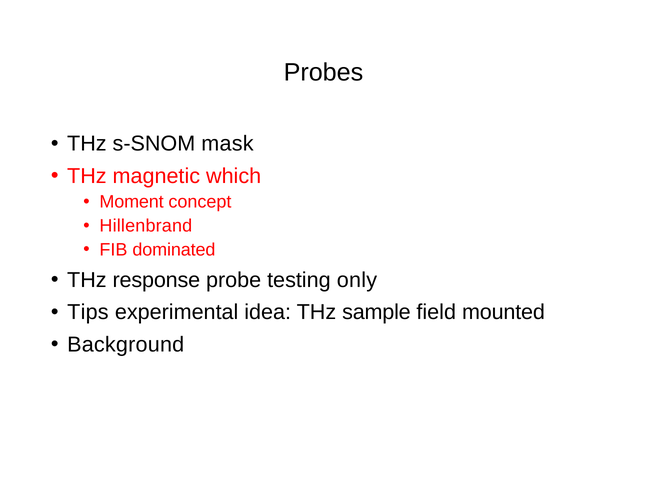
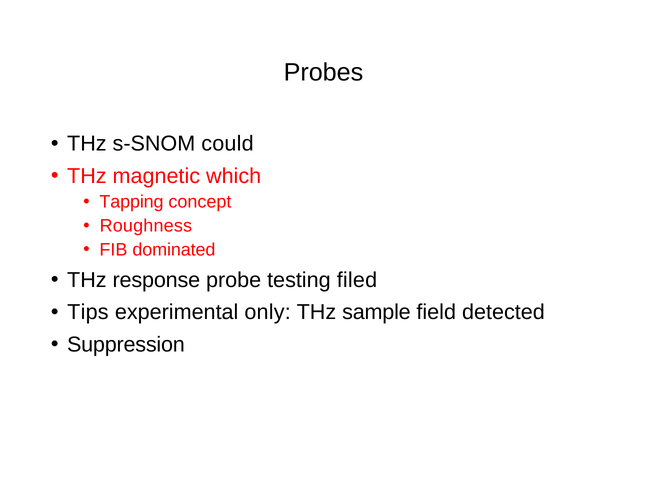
mask: mask -> could (227, 144)
Moment: Moment -> Tapping (132, 202)
Hillenbrand: Hillenbrand -> Roughness (146, 226)
only: only -> filed (357, 280)
idea: idea -> only (268, 313)
mounted: mounted -> detected (503, 313)
Background: Background -> Suppression (126, 345)
